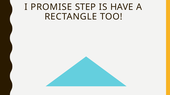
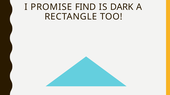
STEP: STEP -> FIND (85, 7)
HAVE: HAVE -> DARK (122, 7)
